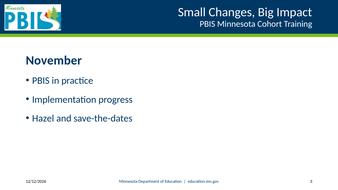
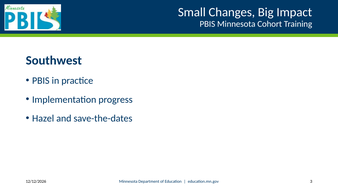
November: November -> Southwest (54, 60)
